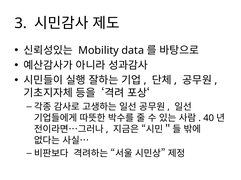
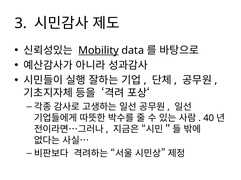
Mobility underline: none -> present (99, 51)
